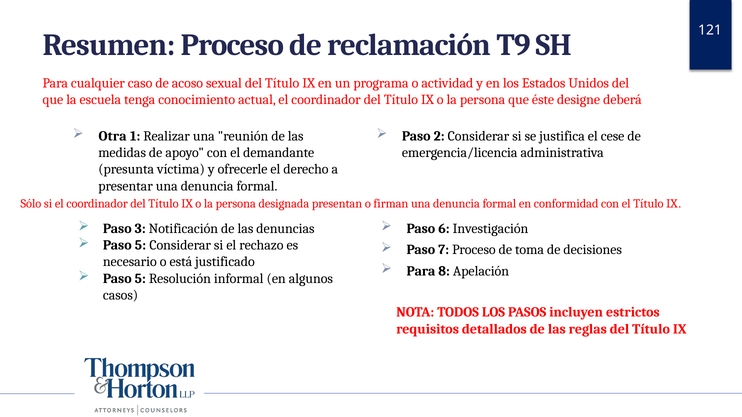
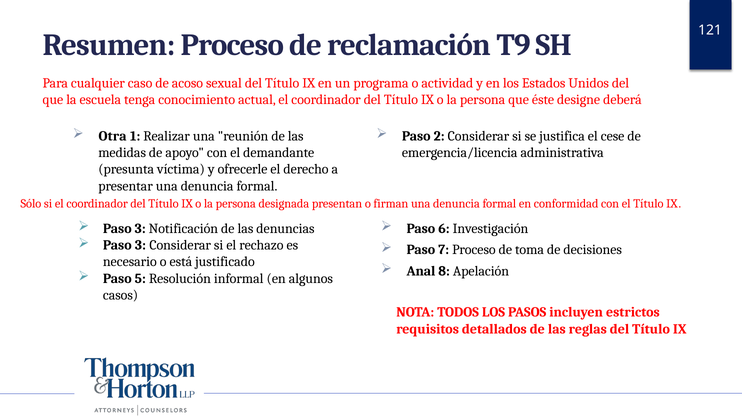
5: 5 -> 3 (140, 245)
Para: Para -> Anal (421, 271)
